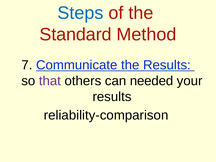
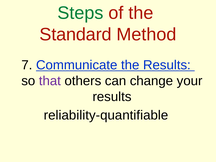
Steps colour: blue -> green (80, 13)
needed: needed -> change (151, 81)
reliability-comparison: reliability-comparison -> reliability-quantifiable (106, 115)
